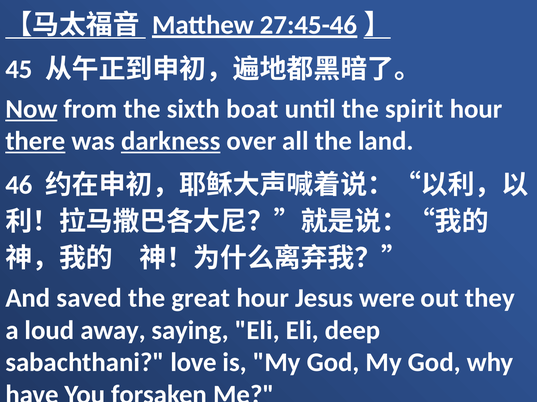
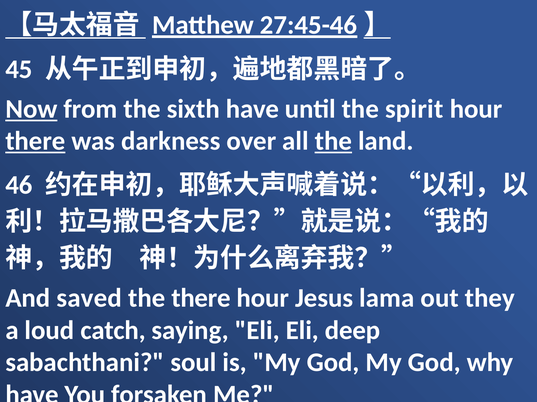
sixth boat: boat -> have (252, 109)
darkness underline: present -> none (171, 141)
the underline: none -> present (333, 141)
the great: great -> there (201, 299)
were: were -> lama (387, 299)
away: away -> catch (113, 331)
love: love -> soul (193, 363)
